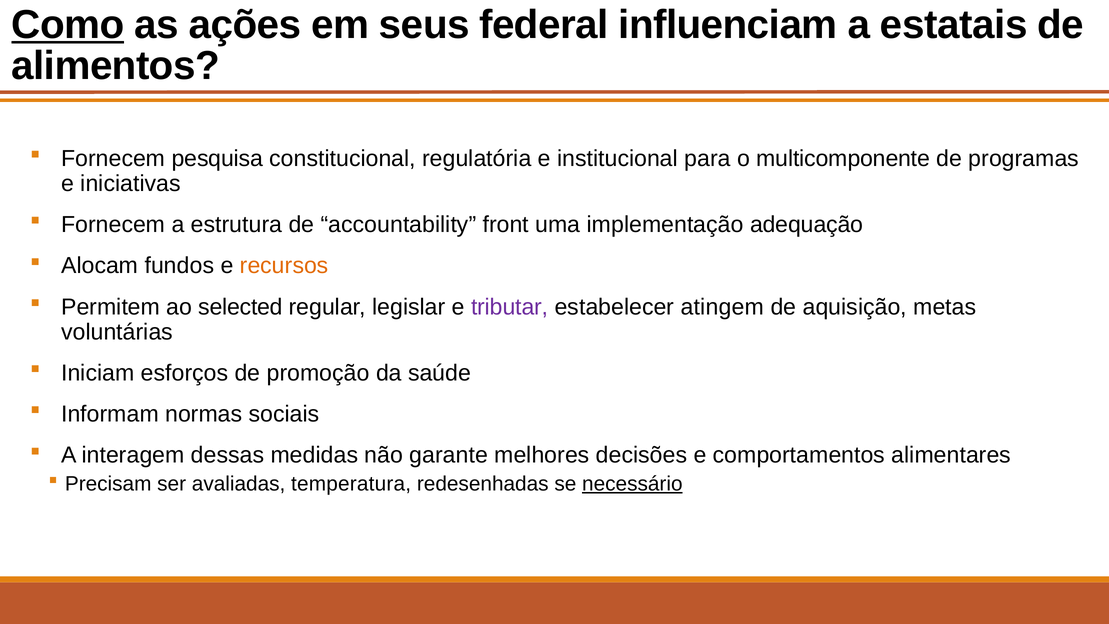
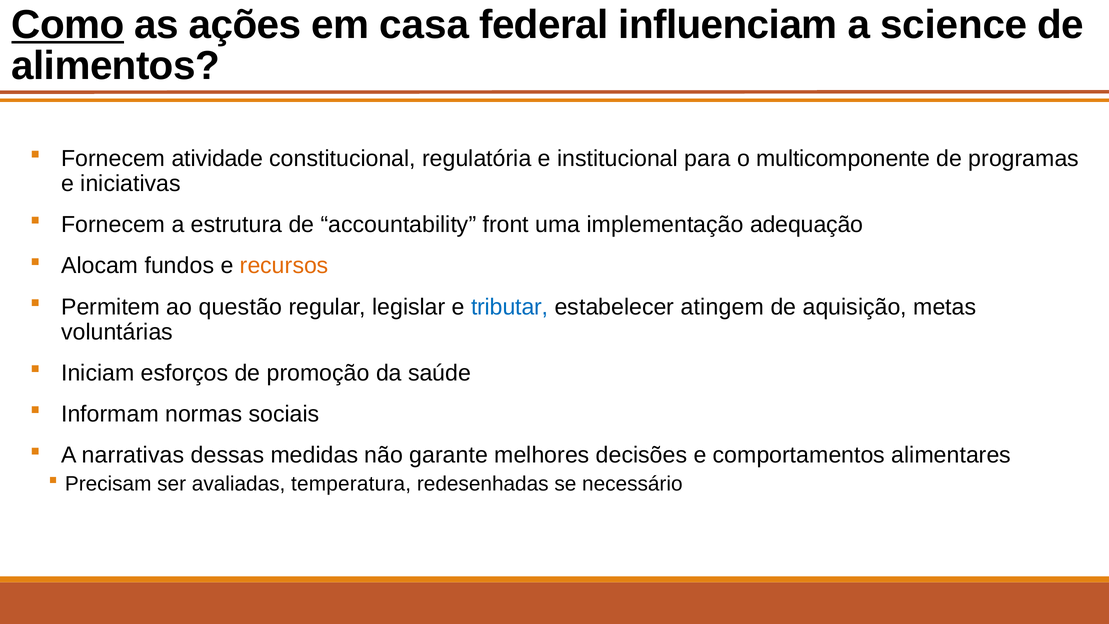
seus: seus -> casa (424, 25)
estatais: estatais -> science (954, 25)
pesquisa: pesquisa -> atividade (217, 159)
selected: selected -> questão (240, 307)
tributar colour: purple -> blue (510, 307)
interagem: interagem -> narrativas (133, 455)
necessário underline: present -> none (632, 484)
